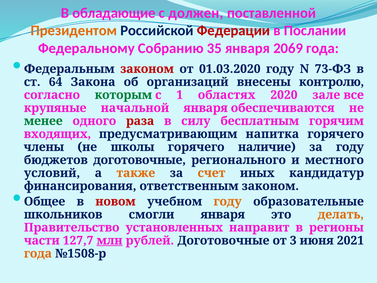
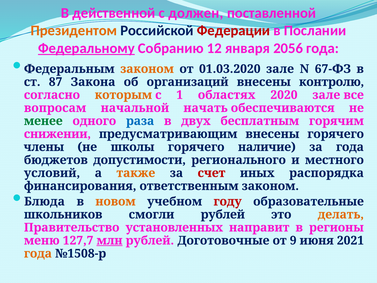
обладающие: обладающие -> действенной (114, 13)
Федеральному underline: none -> present (86, 48)
35: 35 -> 12 (214, 48)
2069: 2069 -> 2056 (288, 48)
законом colour: red -> orange (147, 69)
01.03.2020 году: году -> зале (280, 69)
73-ФЗ: 73-ФЗ -> 67-ФЗ (333, 69)
64: 64 -> 87 (56, 82)
которым colour: green -> orange (123, 95)
крупяные: крупяные -> вопросам (55, 108)
начальной января: января -> начать (206, 108)
раза colour: red -> blue (140, 121)
силу: силу -> двух (196, 121)
входящих: входящих -> снижении (57, 134)
предусматривающим напитка: напитка -> внесены (272, 134)
за году: году -> года (350, 147)
бюджетов доготовочные: доготовочные -> допустимости (140, 160)
счет colour: orange -> red (212, 173)
кандидатур: кандидатур -> распорядка (327, 173)
Общее: Общее -> Блюда (44, 201)
новом colour: red -> orange (116, 201)
году colour: orange -> red (228, 201)
смогли января: января -> рублей (223, 214)
части: части -> меню (42, 240)
3: 3 -> 9 (293, 240)
